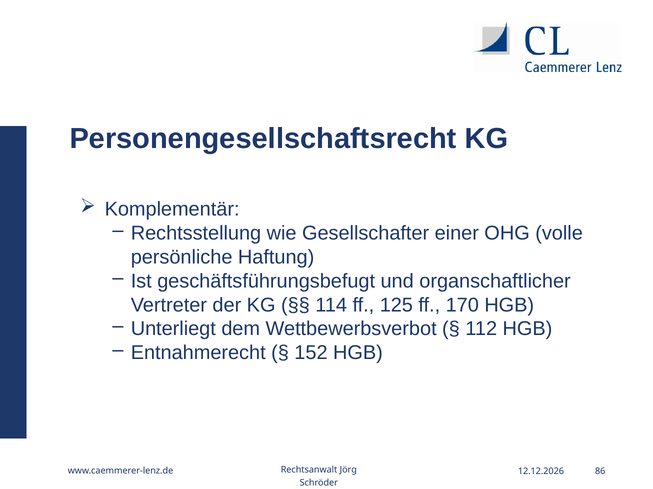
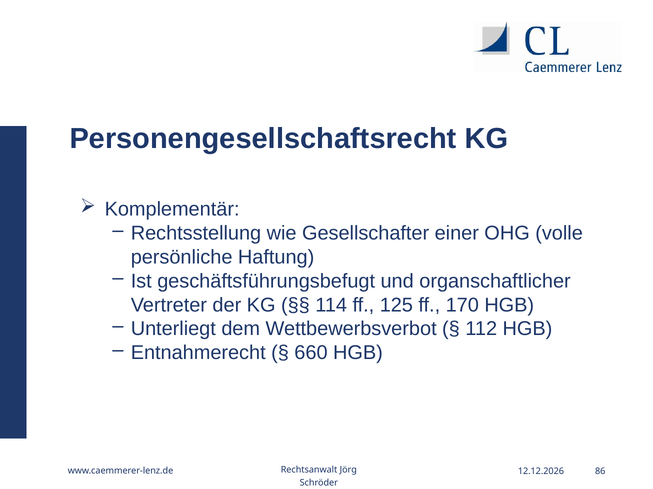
152: 152 -> 660 (311, 353)
